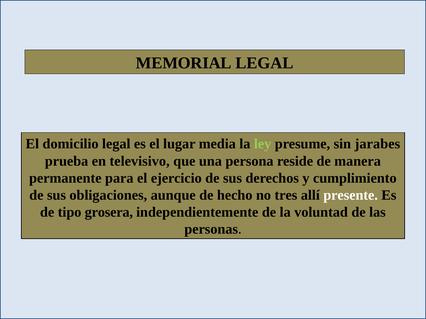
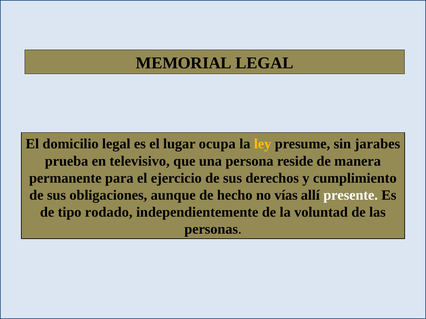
media: media -> ocupa (217, 144)
ley colour: light green -> yellow (263, 144)
tres: tres -> vías (286, 195)
grosera: grosera -> rodado (109, 212)
